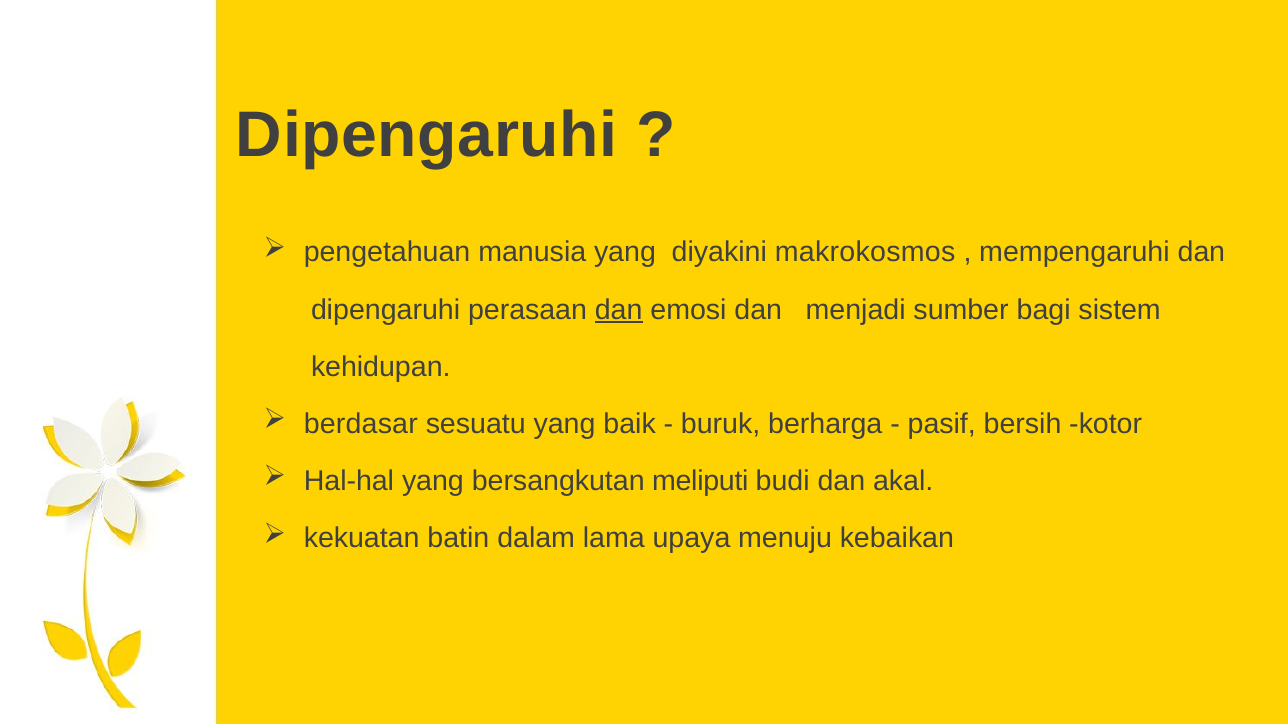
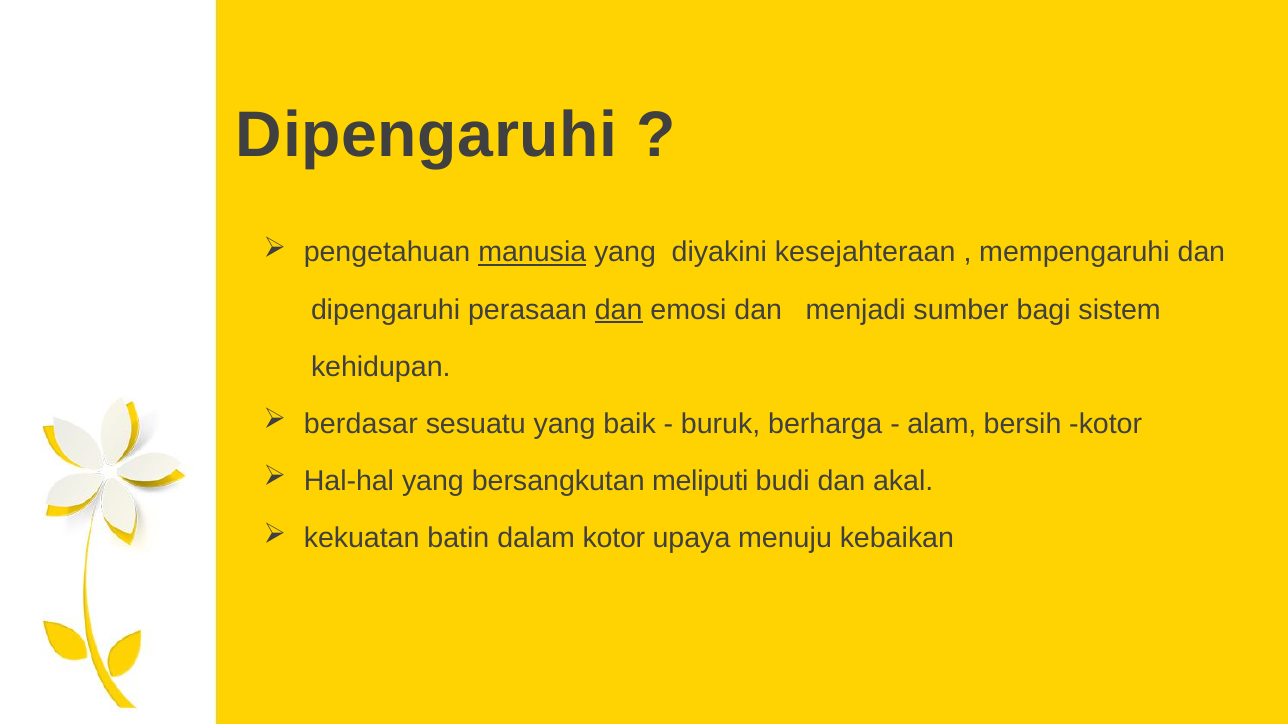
manusia underline: none -> present (532, 253)
makrokosmos: makrokosmos -> kesejahteraan (865, 253)
pasif: pasif -> alam (942, 424)
dalam lama: lama -> kotor (614, 539)
